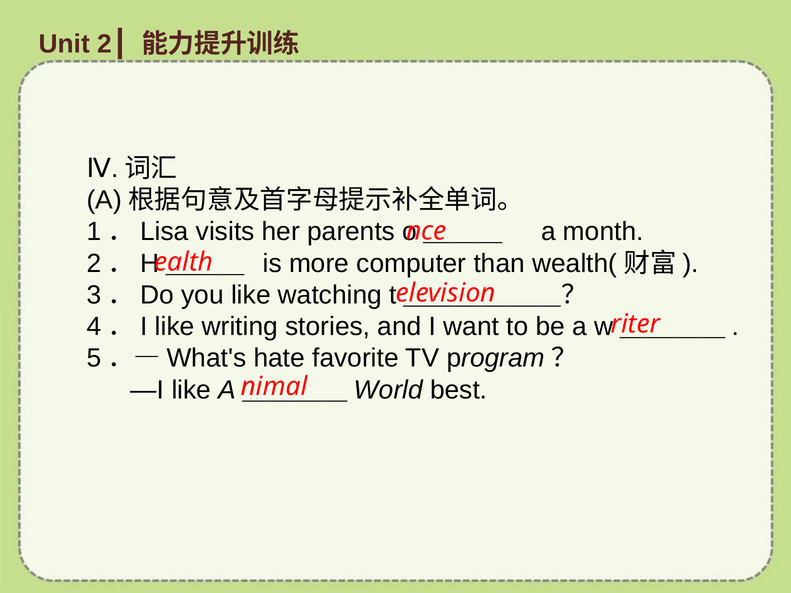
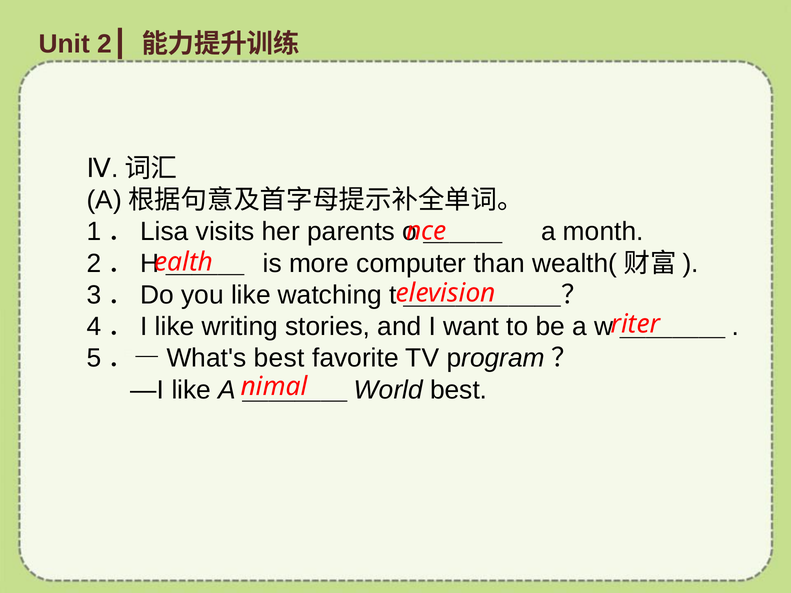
5．—What's hate: hate -> best (279, 358)
